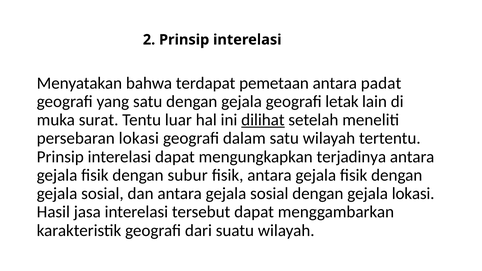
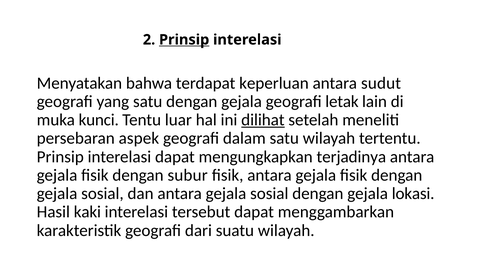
Prinsip underline: none -> present (184, 40)
pemetaan: pemetaan -> keperluan (274, 83)
padat: padat -> sudut (381, 83)
surat: surat -> kunci (99, 120)
persebaran lokasi: lokasi -> aspek (139, 138)
jasa: jasa -> kaki (87, 212)
